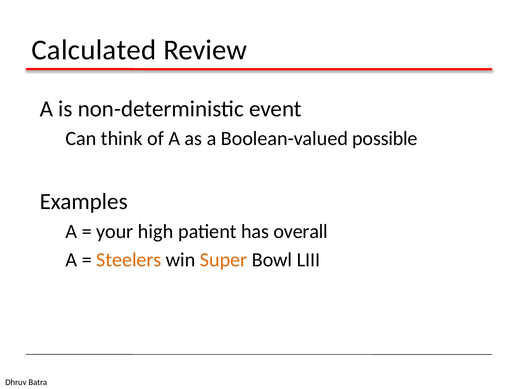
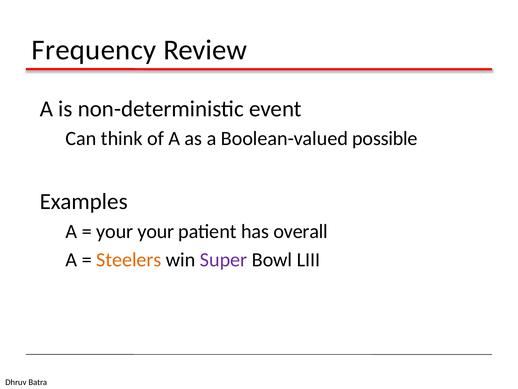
Calculated: Calculated -> Frequency (94, 50)
your high: high -> your (156, 231)
Super colour: orange -> purple (224, 259)
